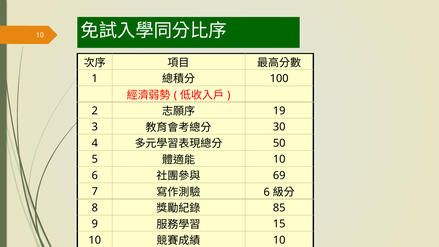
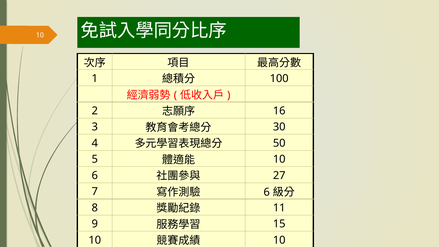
19: 19 -> 16 (279, 111)
69: 69 -> 27 (279, 175)
85: 85 -> 11 (279, 208)
